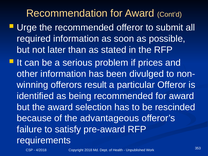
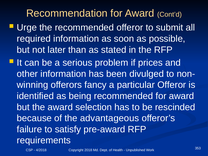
result: result -> fancy (96, 85)
